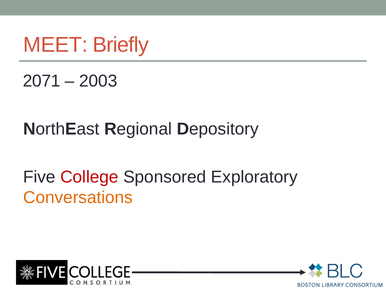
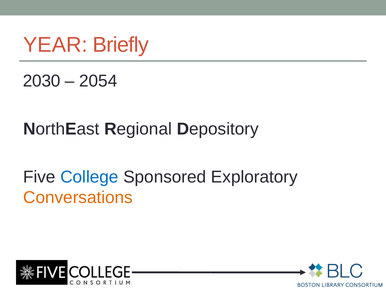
MEET: MEET -> YEAR (55, 45)
2071: 2071 -> 2030 (42, 81)
2003: 2003 -> 2054 (98, 81)
College colour: red -> blue (89, 177)
